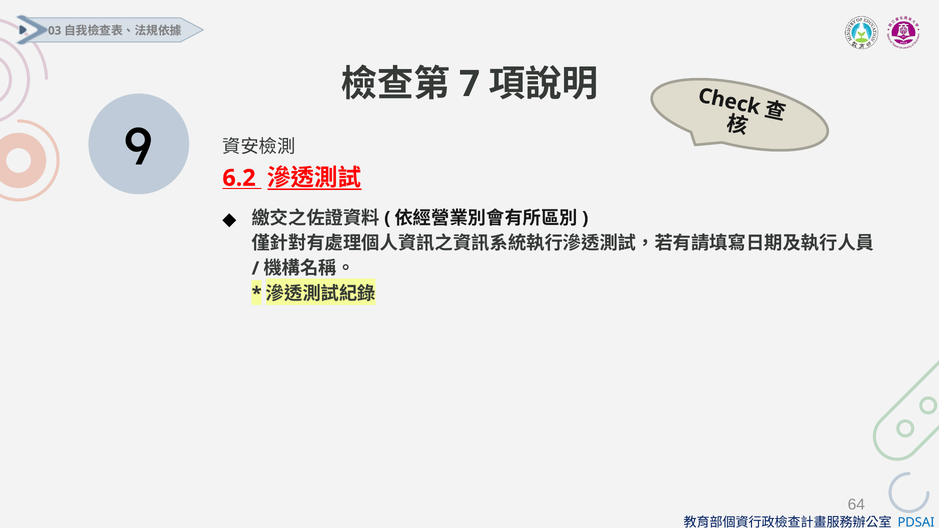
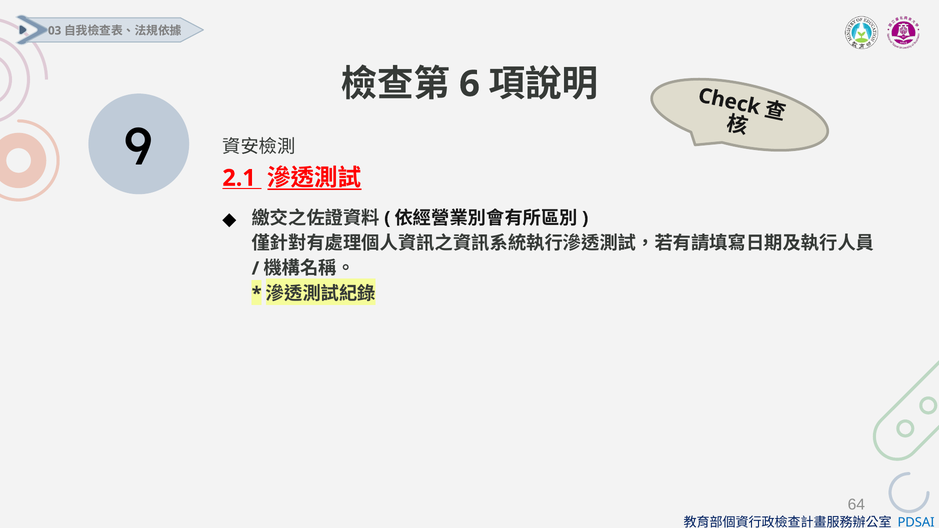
7: 7 -> 6 (470, 84)
6.2: 6.2 -> 2.1 (239, 178)
